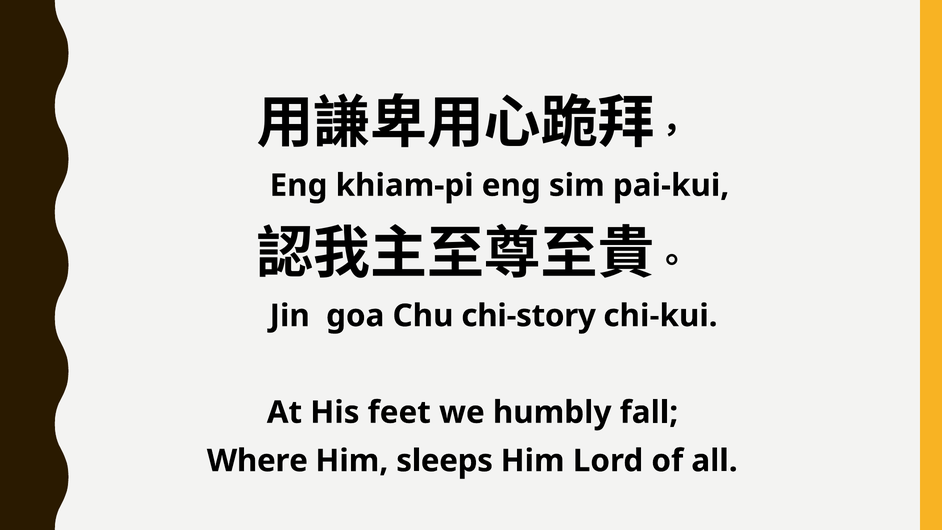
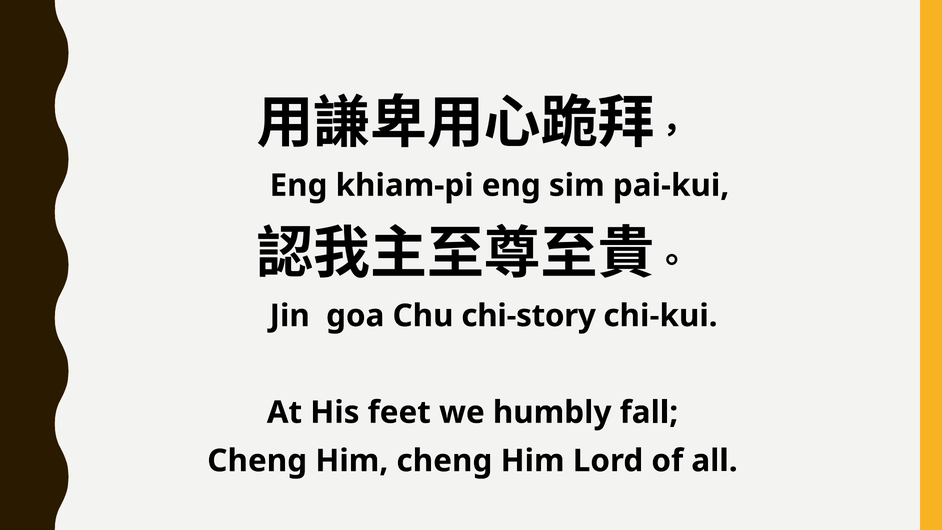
Where: Where -> Cheng (257, 461)
Him sleeps: sleeps -> cheng (444, 461)
